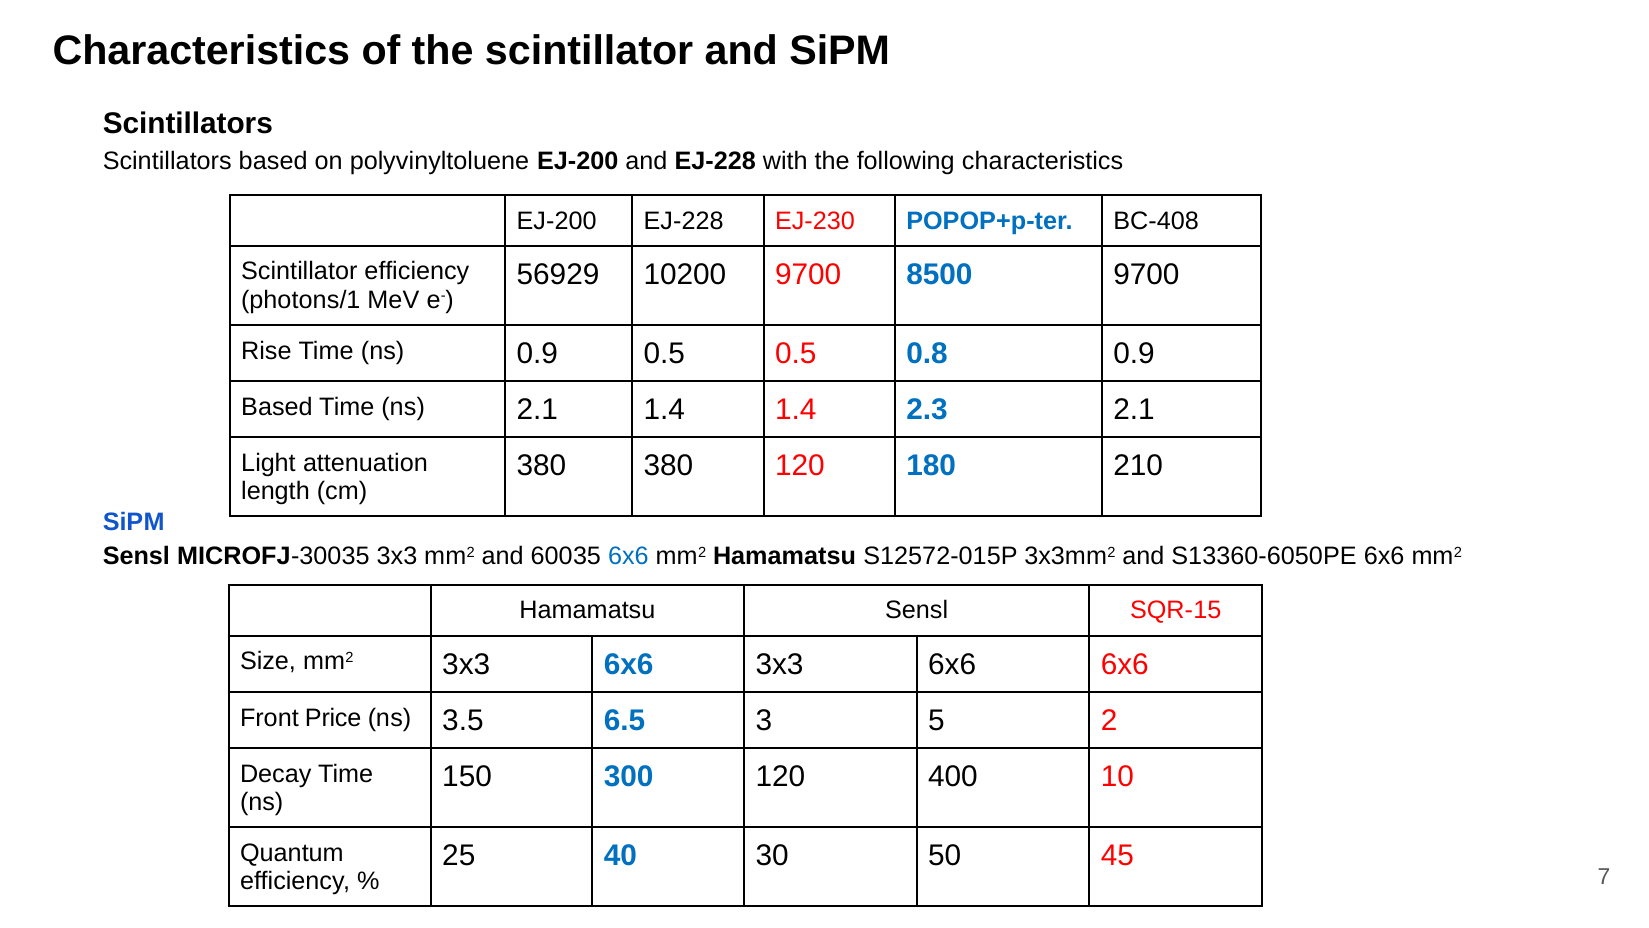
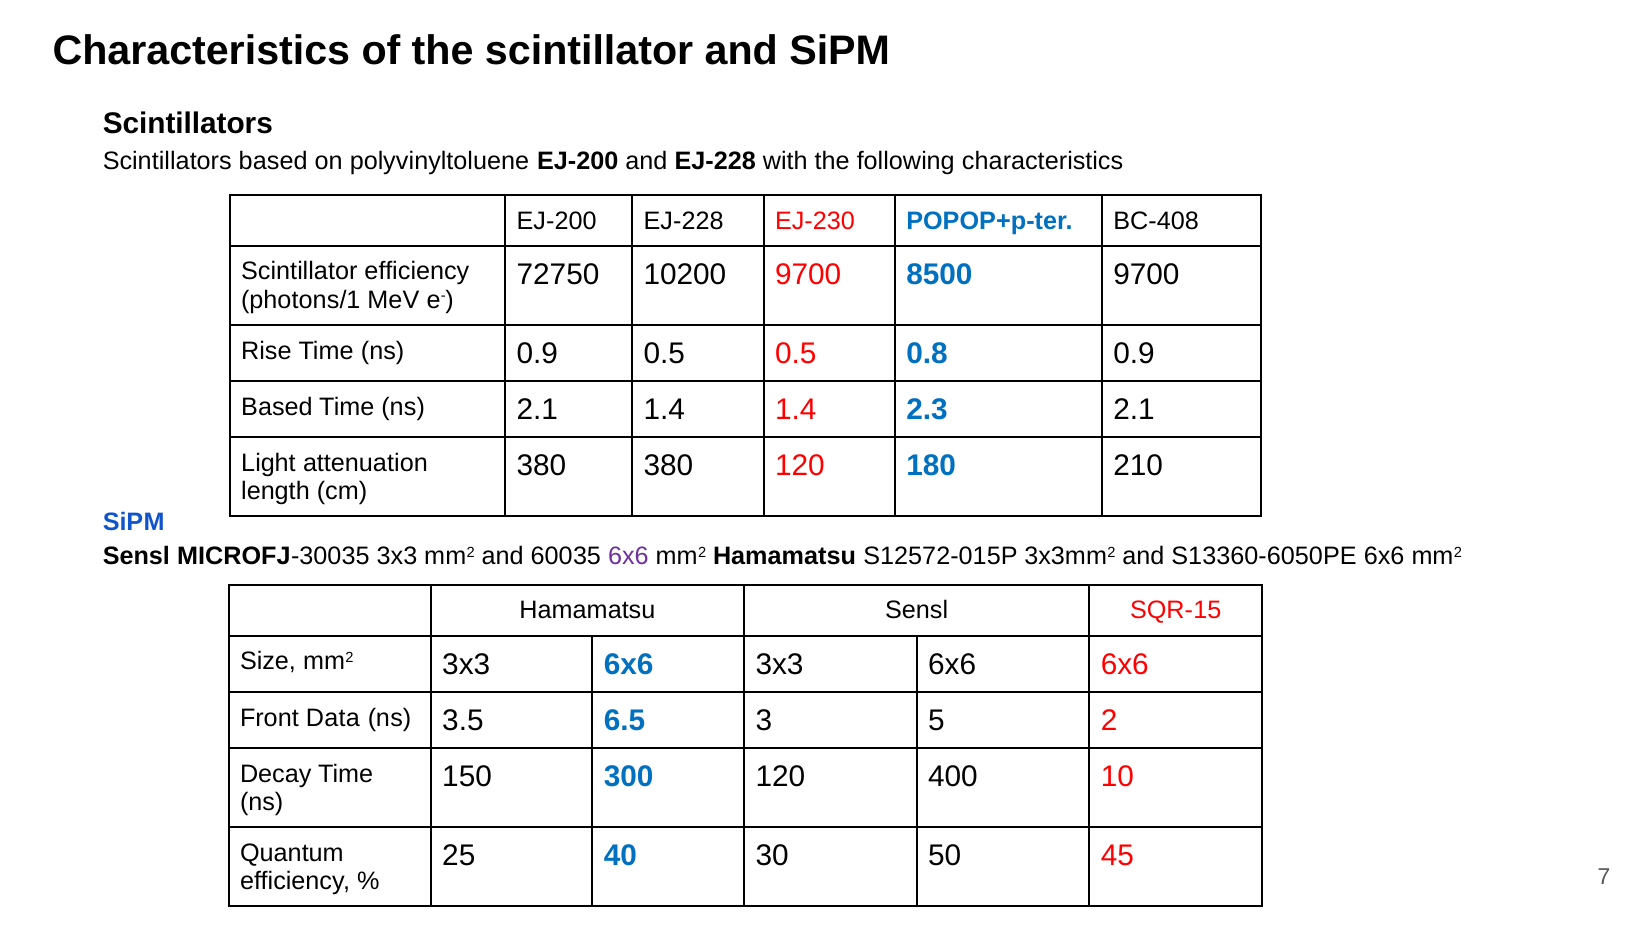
56929: 56929 -> 72750 (558, 274)
6x6 colour: blue -> purple (628, 556)
Price: Price -> Data (333, 718)
